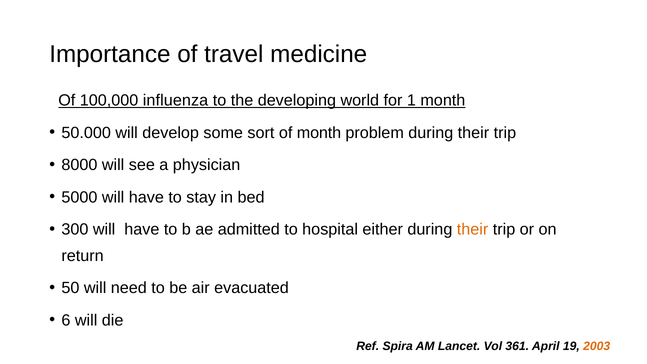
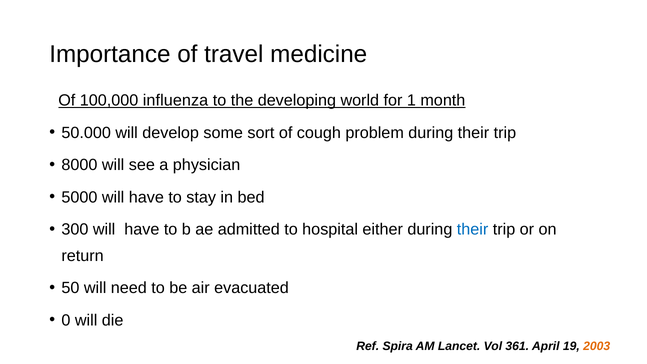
of month: month -> cough (319, 133)
their colour: orange -> blue (473, 230)
6: 6 -> 0 (66, 320)
